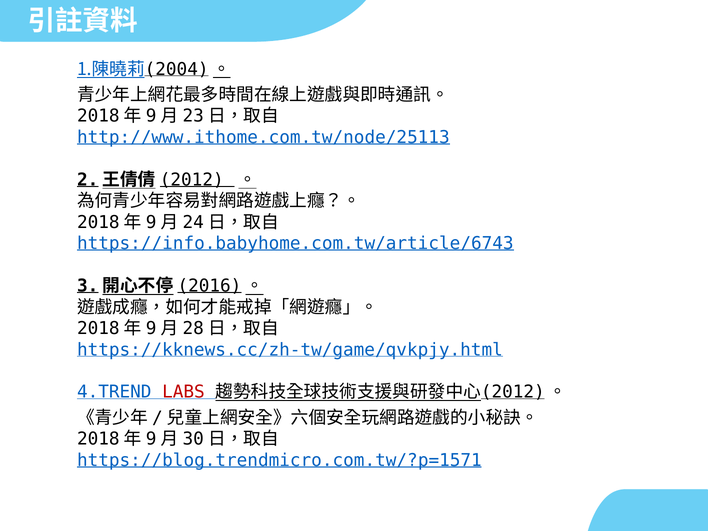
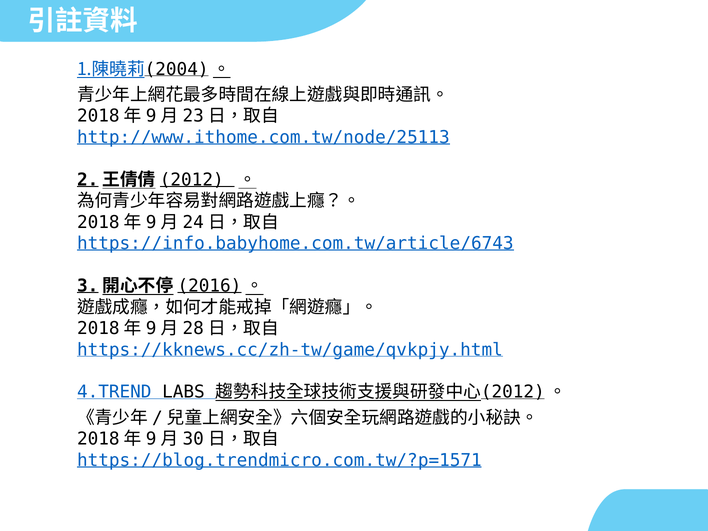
LABS colour: red -> black (183, 392)
